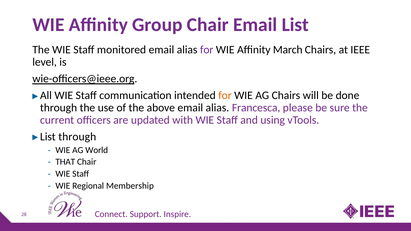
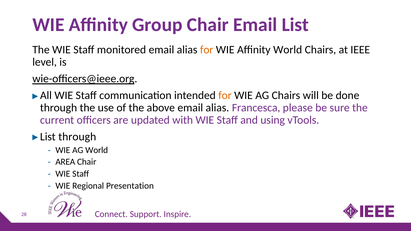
for colour: purple -> orange (207, 50)
Affinity March: March -> World (288, 50)
THAT: THAT -> AREA (65, 162)
Membership: Membership -> Presentation (130, 186)
